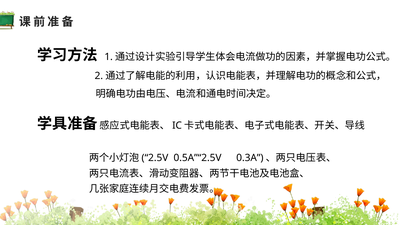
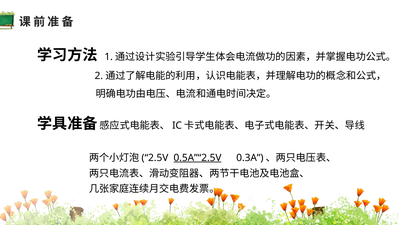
0.5A”“2.5V underline: none -> present (197, 158)
